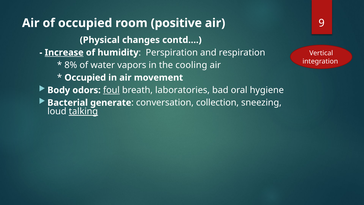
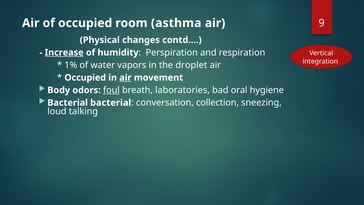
positive: positive -> asthma (176, 23)
8%: 8% -> 1% (71, 65)
cooling: cooling -> droplet (191, 65)
air underline: none -> present (125, 78)
Bacterial generate: generate -> bacterial (111, 103)
talking underline: present -> none (83, 111)
